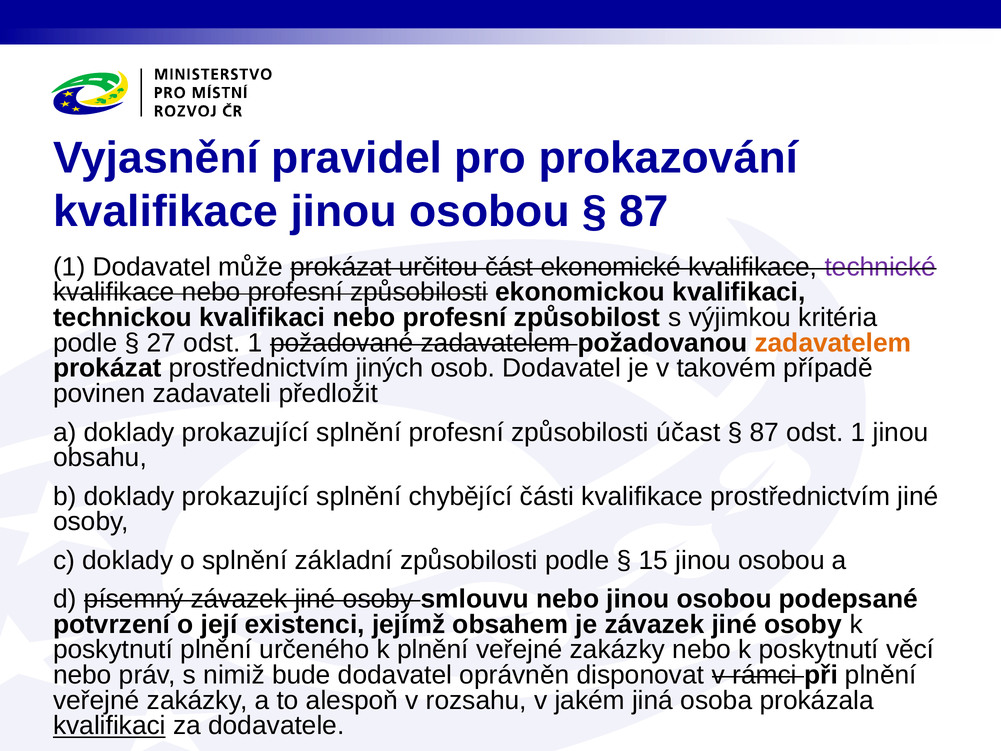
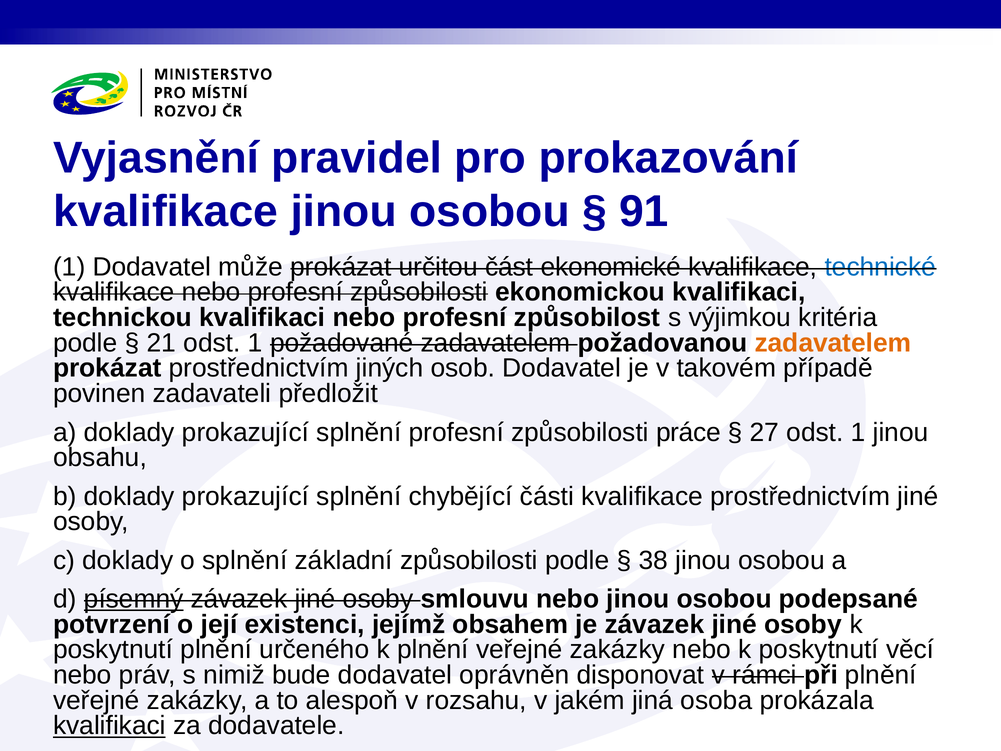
87: 87 -> 91 (644, 211)
technické colour: purple -> blue (880, 267)
27: 27 -> 21 (161, 343)
účast: účast -> práce (689, 432)
87: 87 -> 27 (764, 432)
15: 15 -> 38 (653, 560)
písemný underline: none -> present (134, 599)
